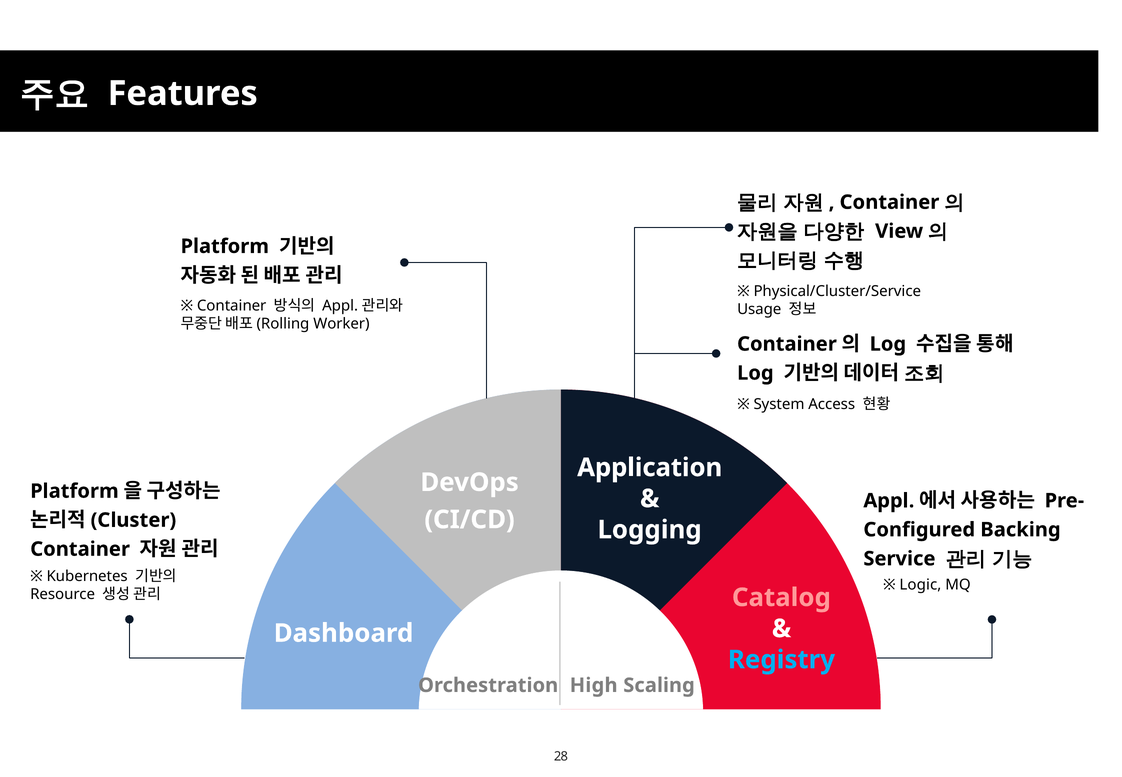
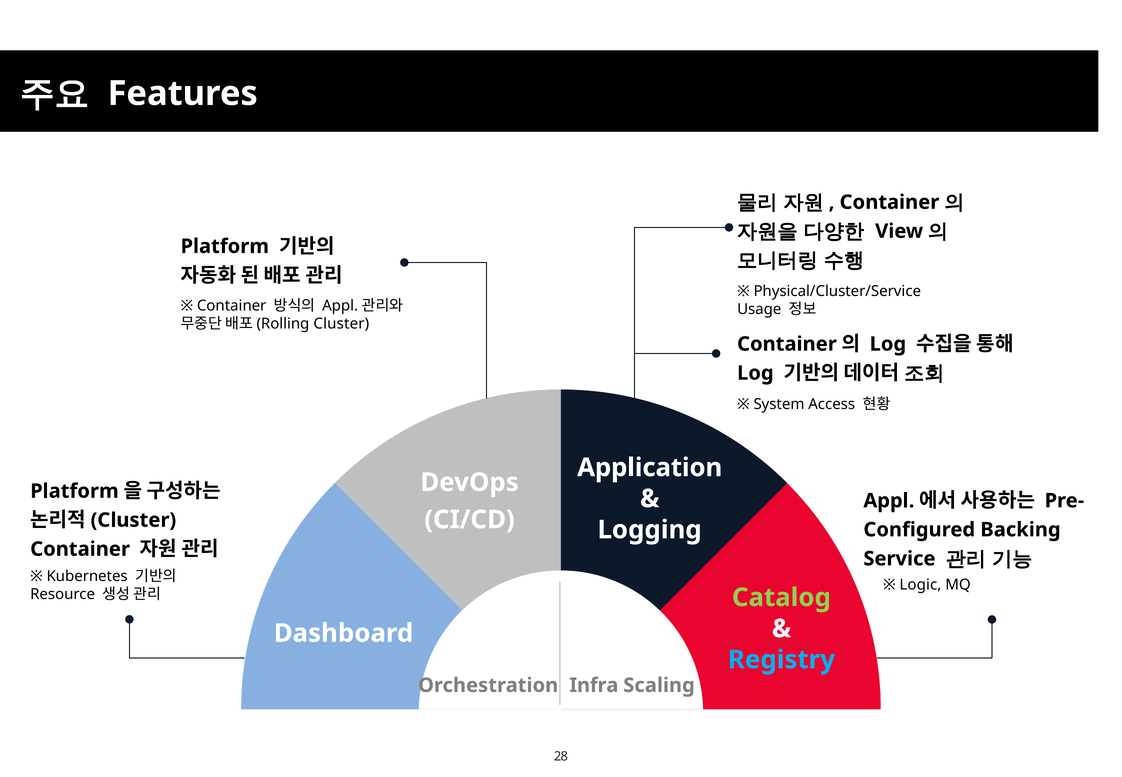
Worker: Worker -> Cluster (341, 324)
Catalog colour: pink -> light green (781, 597)
High: High -> Infra (594, 685)
